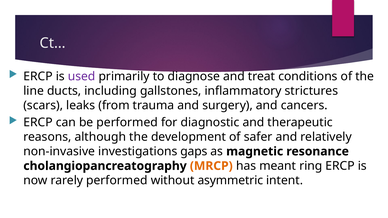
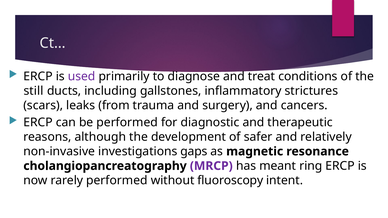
line: line -> still (34, 91)
MRCP colour: orange -> purple (211, 166)
asymmetric: asymmetric -> fluoroscopy (230, 181)
